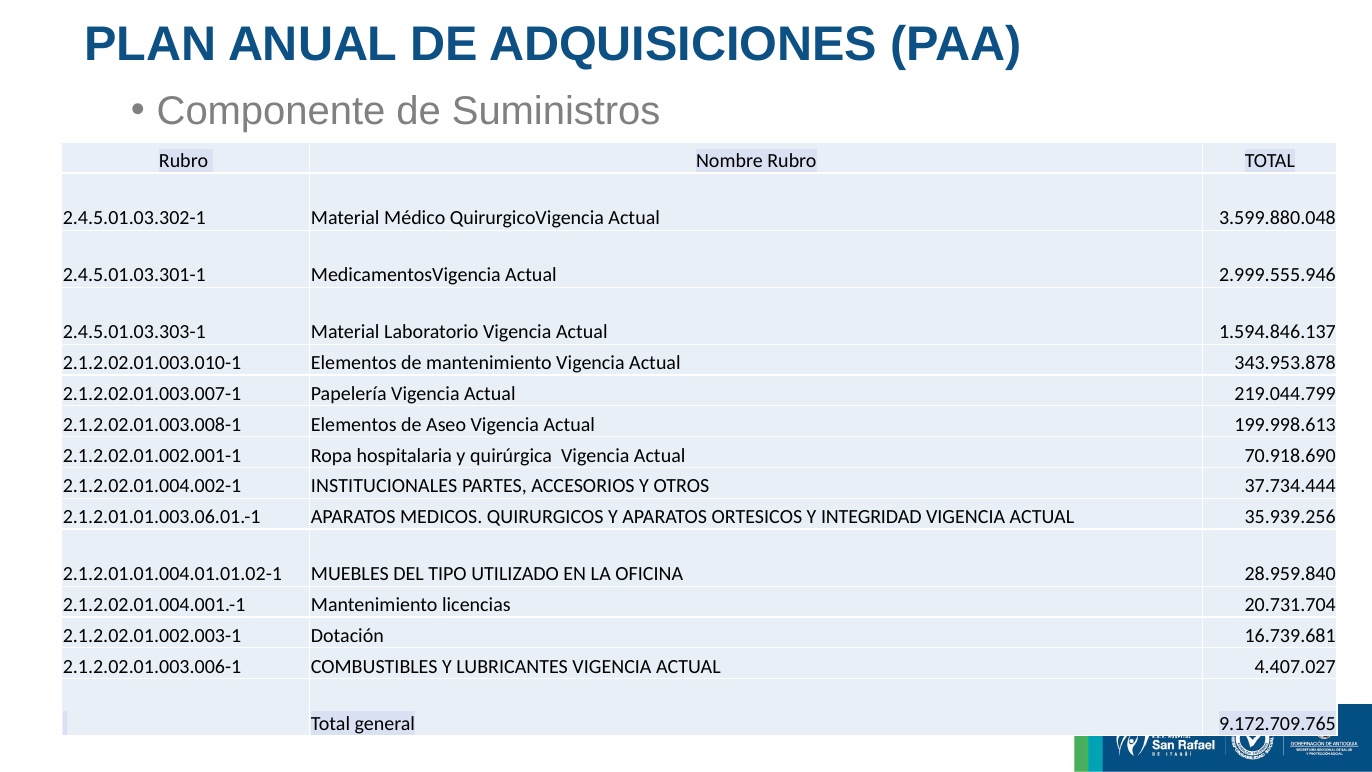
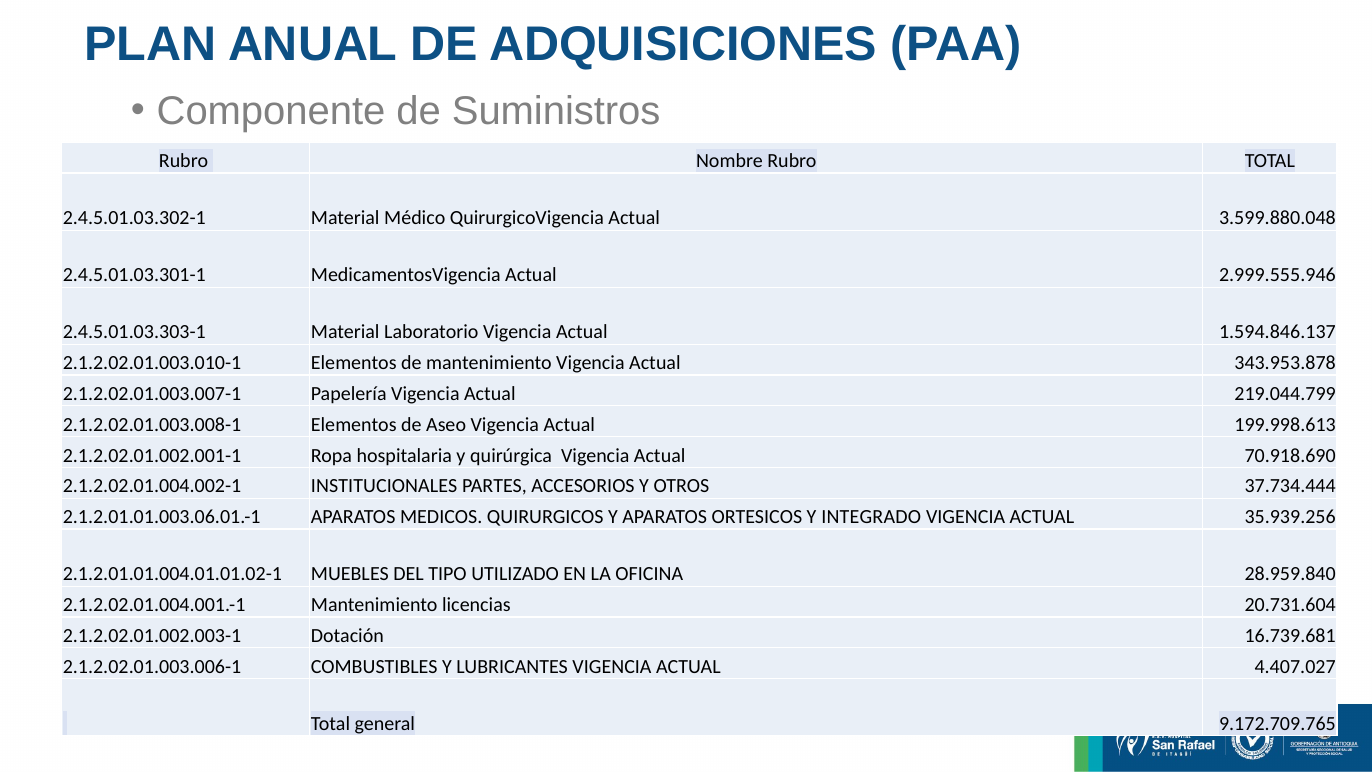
INTEGRIDAD: INTEGRIDAD -> INTEGRADO (871, 517)
20.731.704: 20.731.704 -> 20.731.604 (1290, 605)
